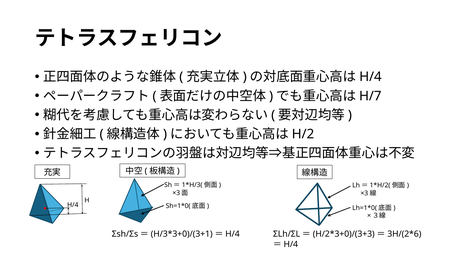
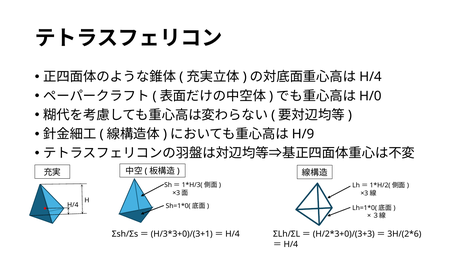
H/7: H/7 -> H/0 (370, 96)
H/2: H/2 -> H/9 (303, 134)
